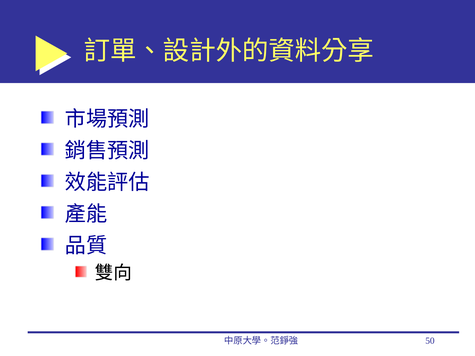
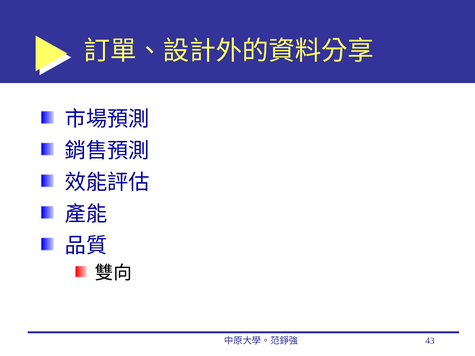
50: 50 -> 43 (430, 341)
